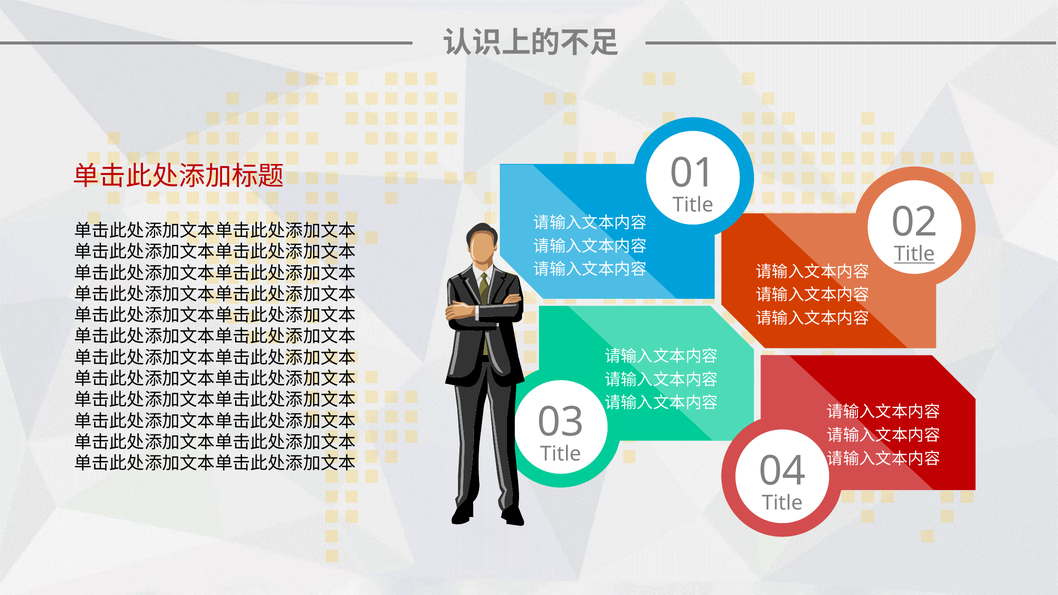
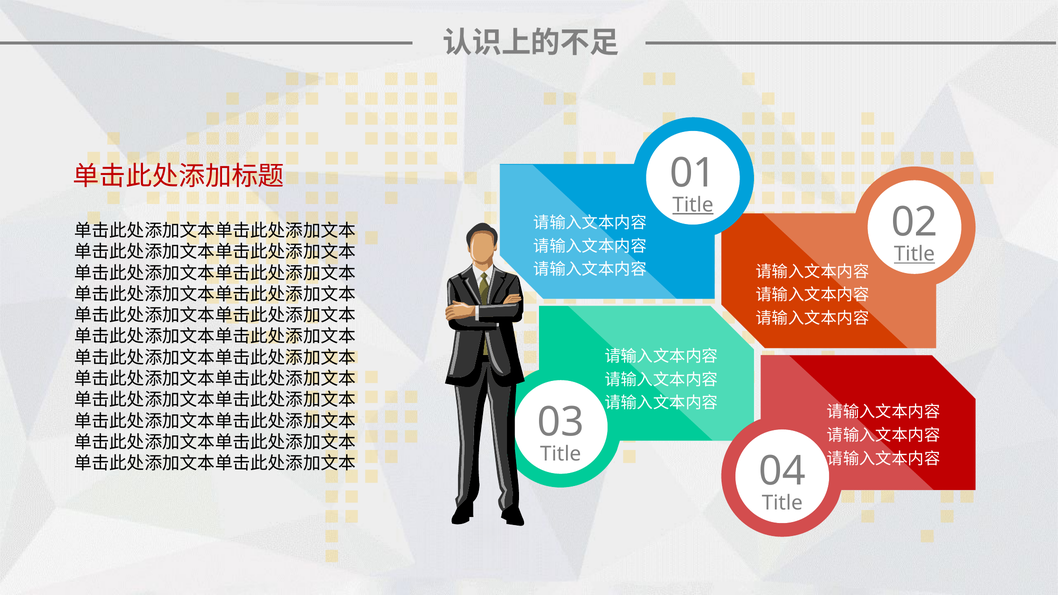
Title underline: none -> present (693, 205)
